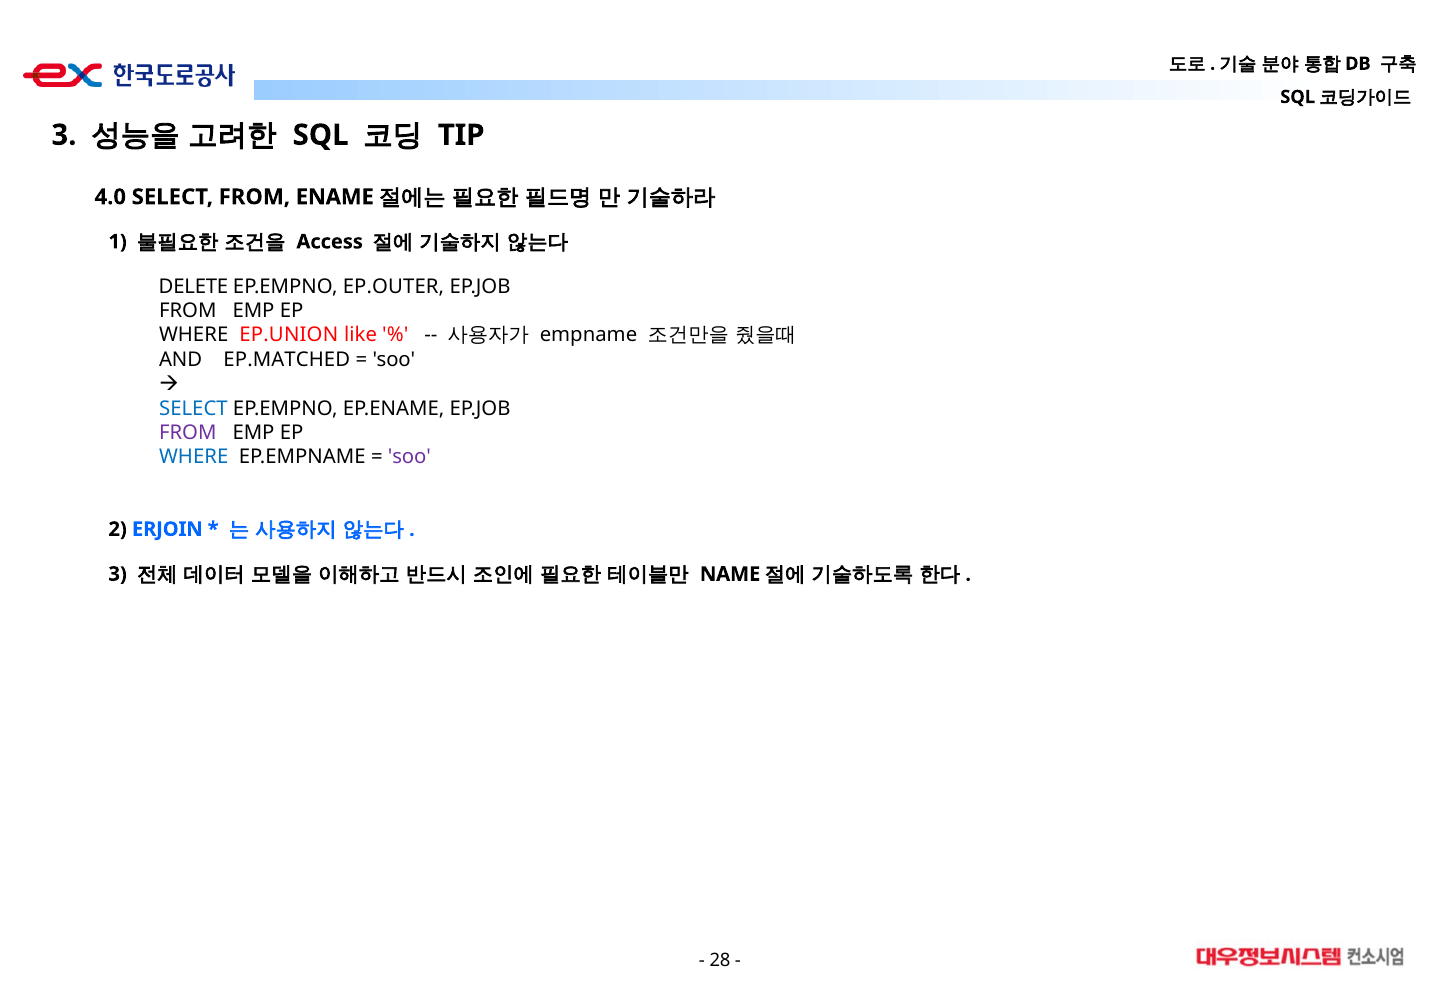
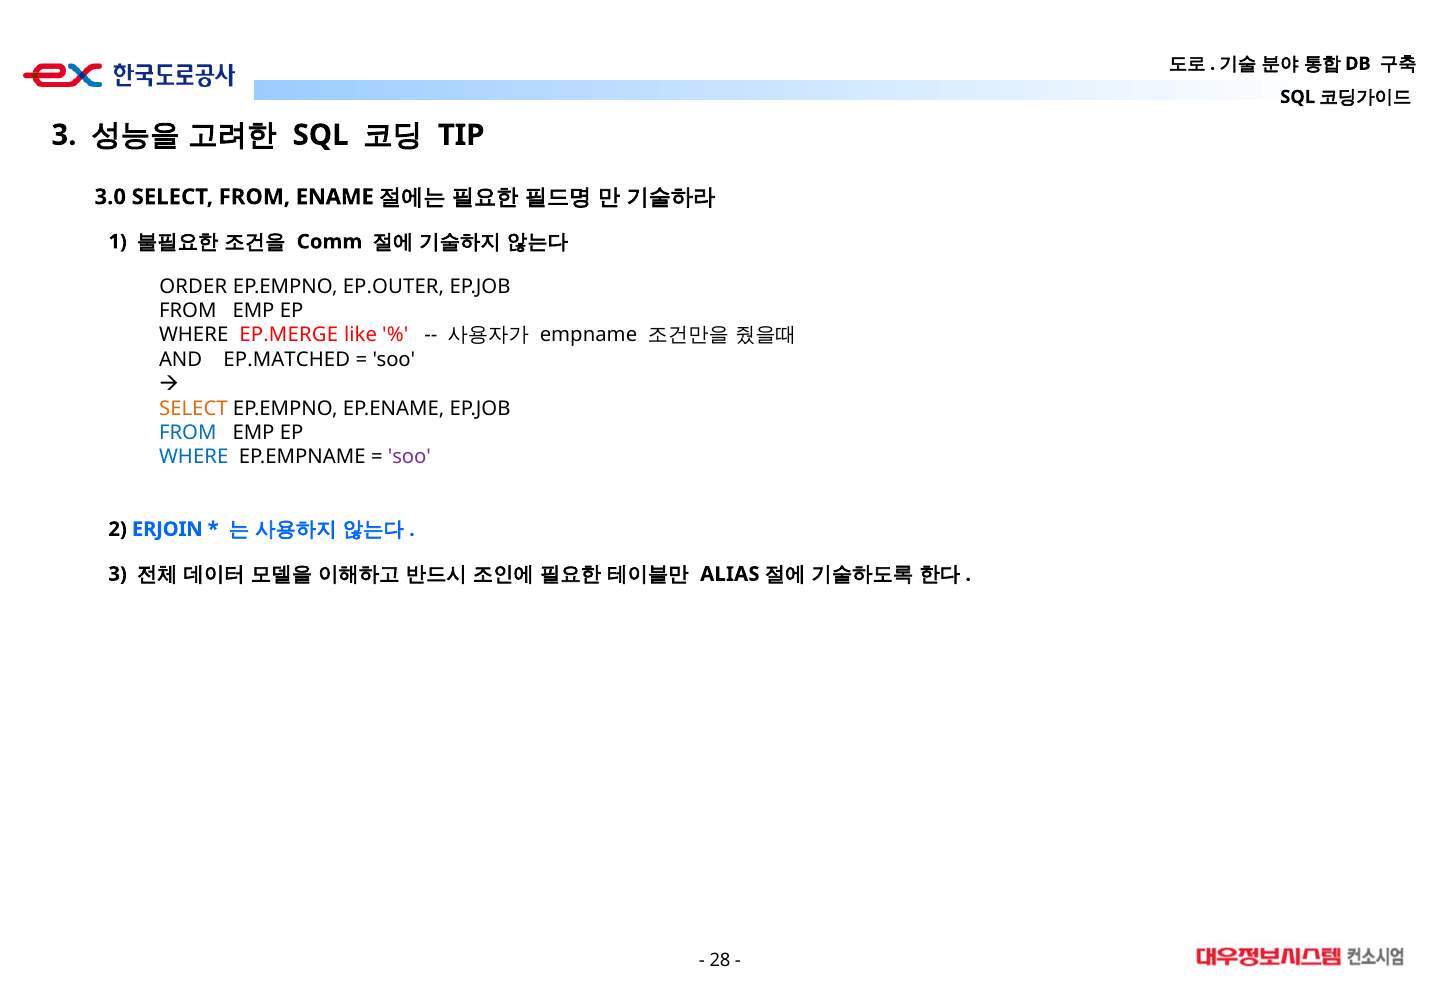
4.0: 4.0 -> 3.0 (110, 197)
Access: Access -> Comm (330, 242)
DELETE: DELETE -> ORDER (193, 286)
EP.UNION: EP.UNION -> EP.MERGE (289, 335)
SELECT colour: blue -> orange (193, 408)
FROM colour: purple -> blue (188, 433)
NAME: NAME -> ALIAS (730, 574)
